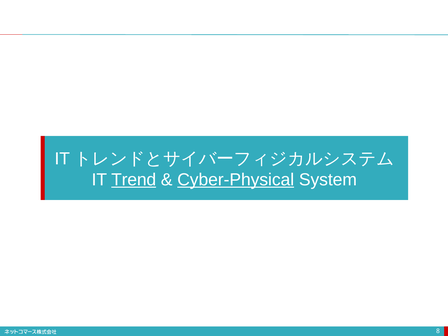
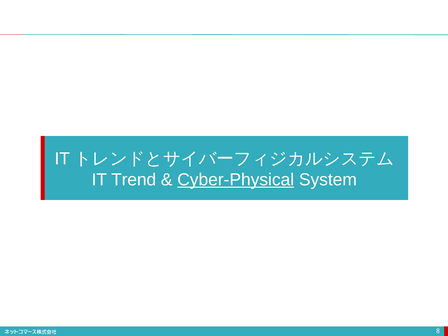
Trend underline: present -> none (134, 180)
